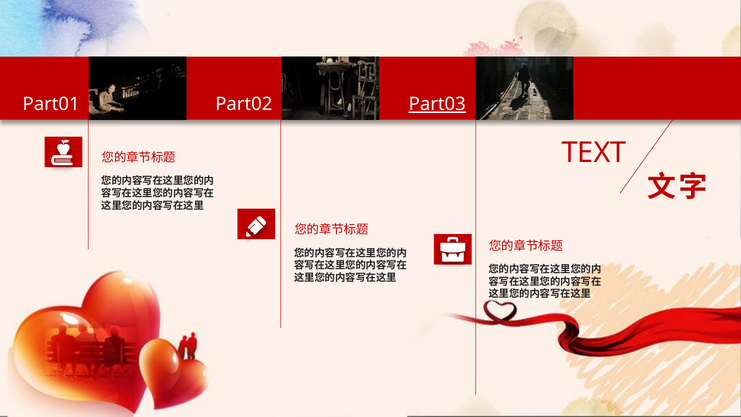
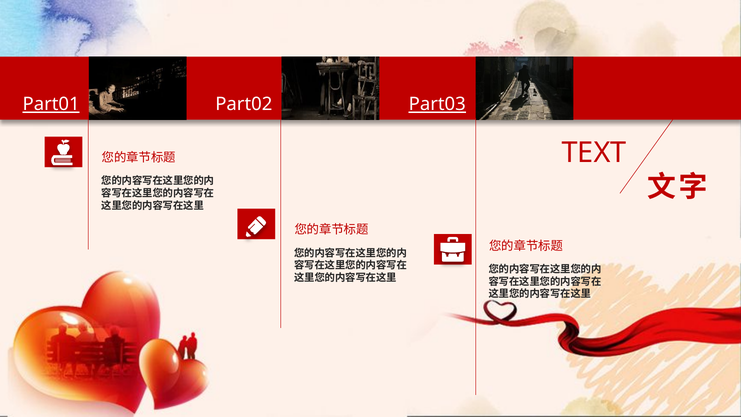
Part01 underline: none -> present (51, 104)
